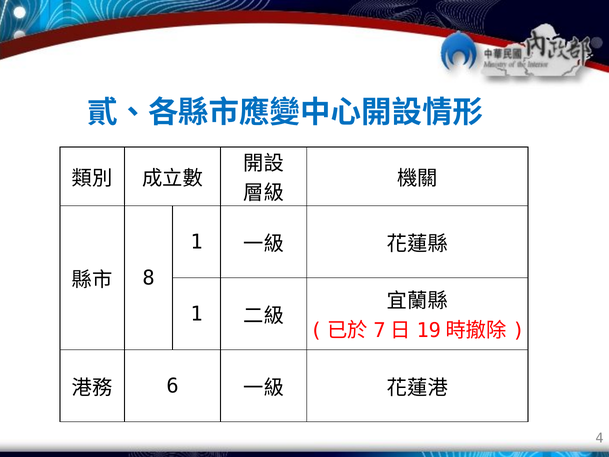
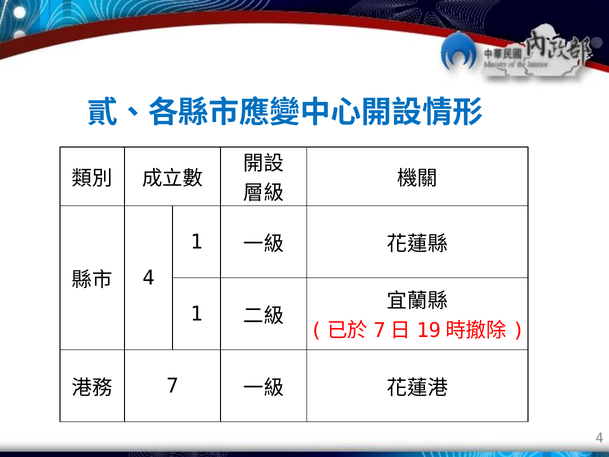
8: 8 -> 4 (149, 278)
6: 6 -> 7 (173, 386)
